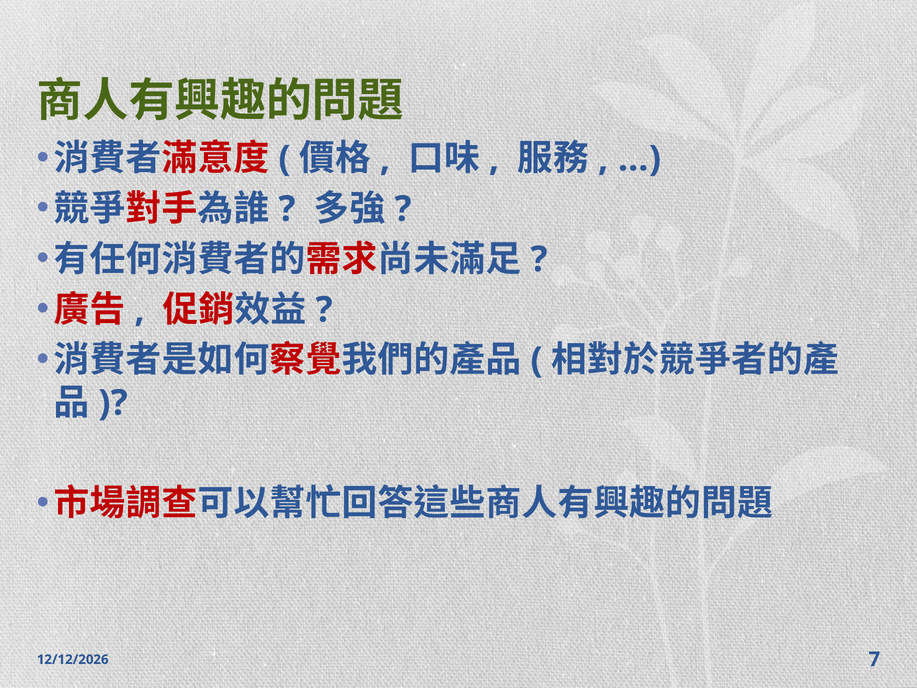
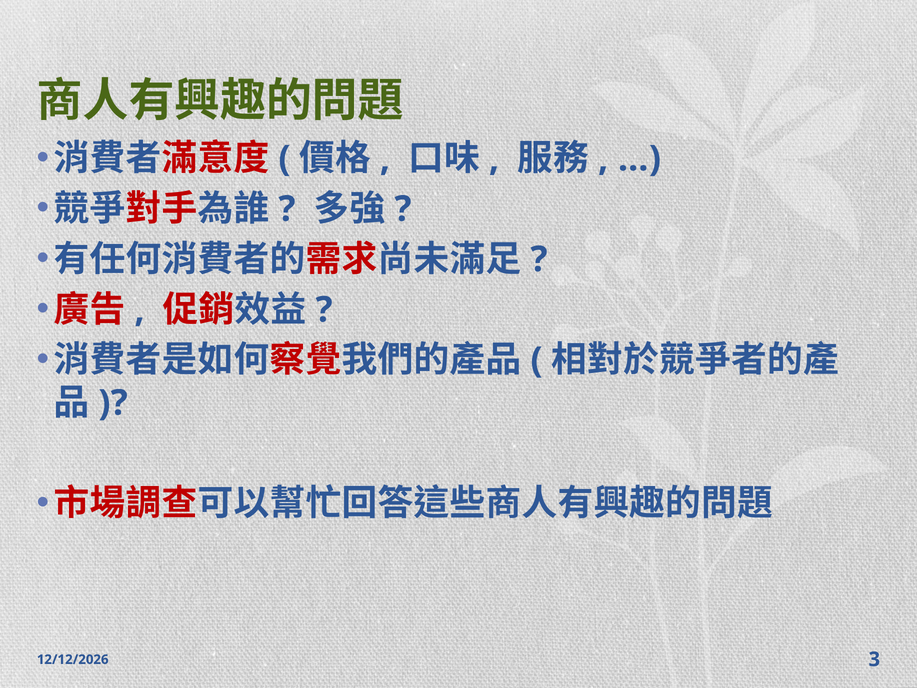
7: 7 -> 3 (874, 659)
